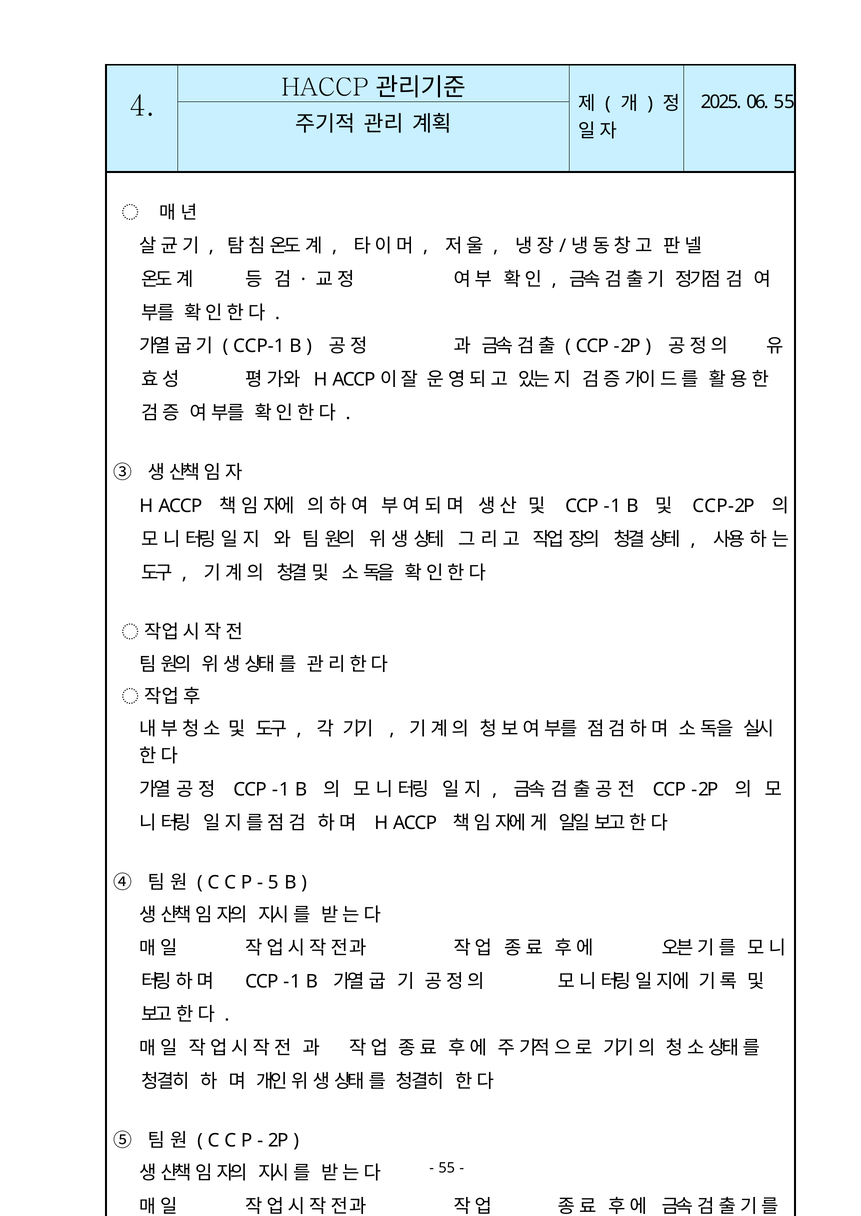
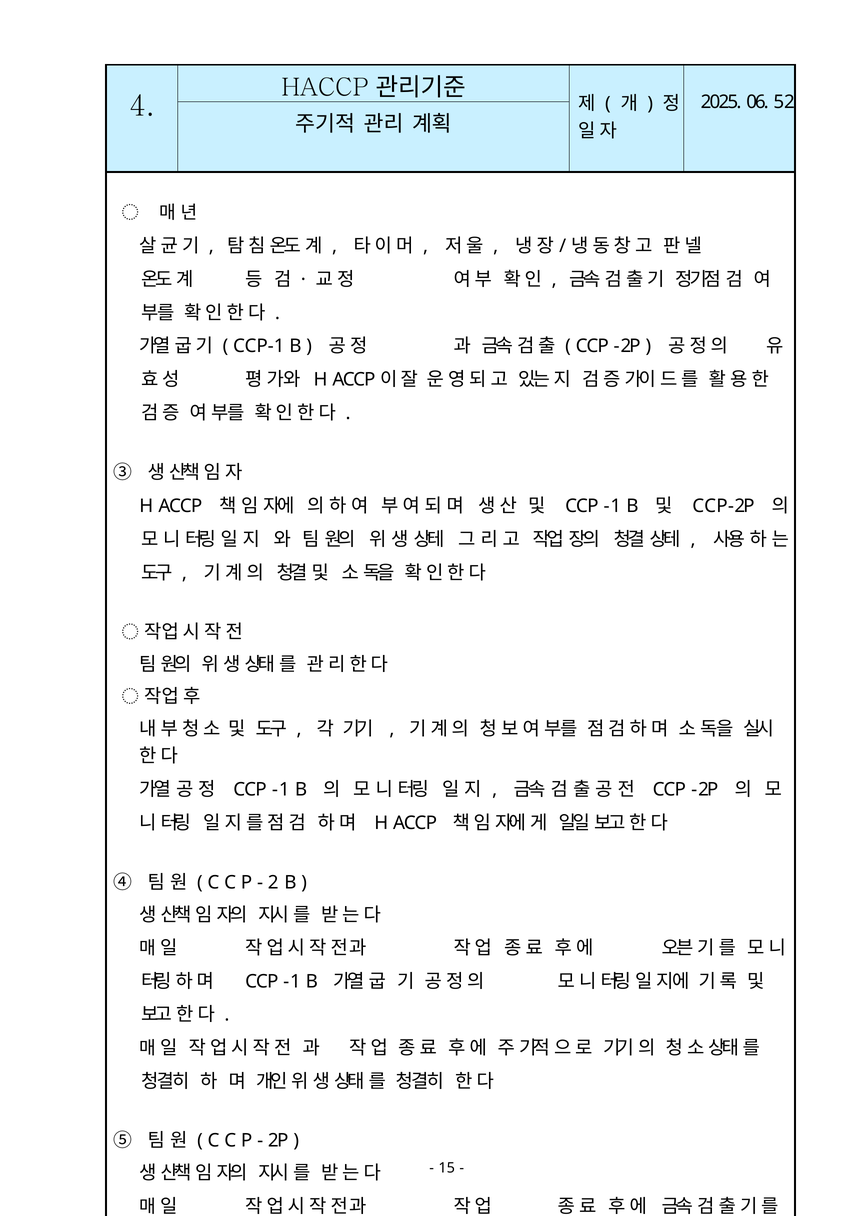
06 55: 55 -> 52 (784, 102)
5: 5 -> 2 (273, 883)
55: 55 -> 15 (447, 1169)
